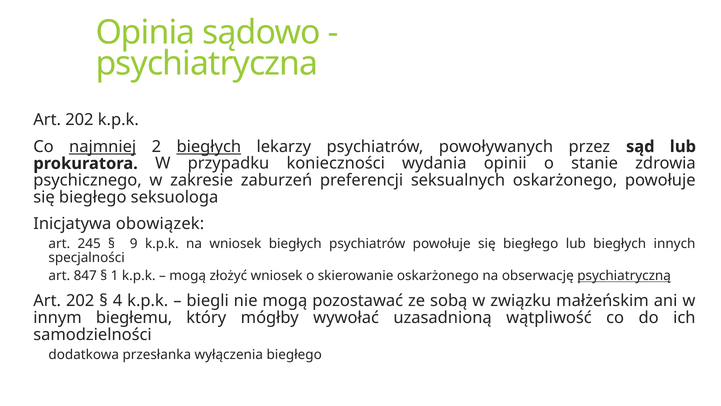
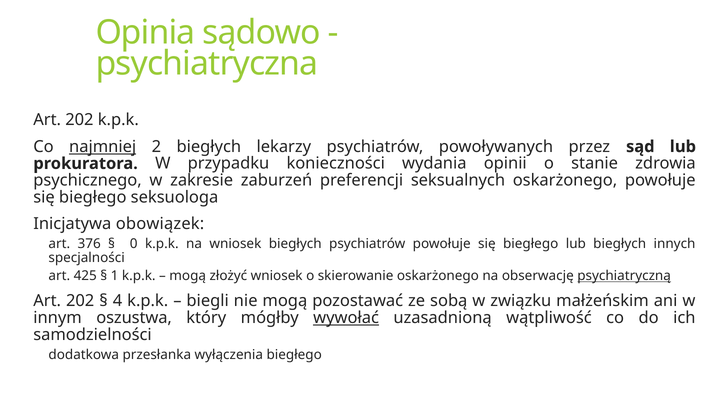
biegłych underline: present -> none (209, 146)
245: 245 -> 376 (89, 244)
9: 9 -> 0 (134, 244)
847: 847 -> 425 (85, 276)
biegłemu: biegłemu -> oszustwa (134, 317)
wywołać underline: none -> present (346, 317)
